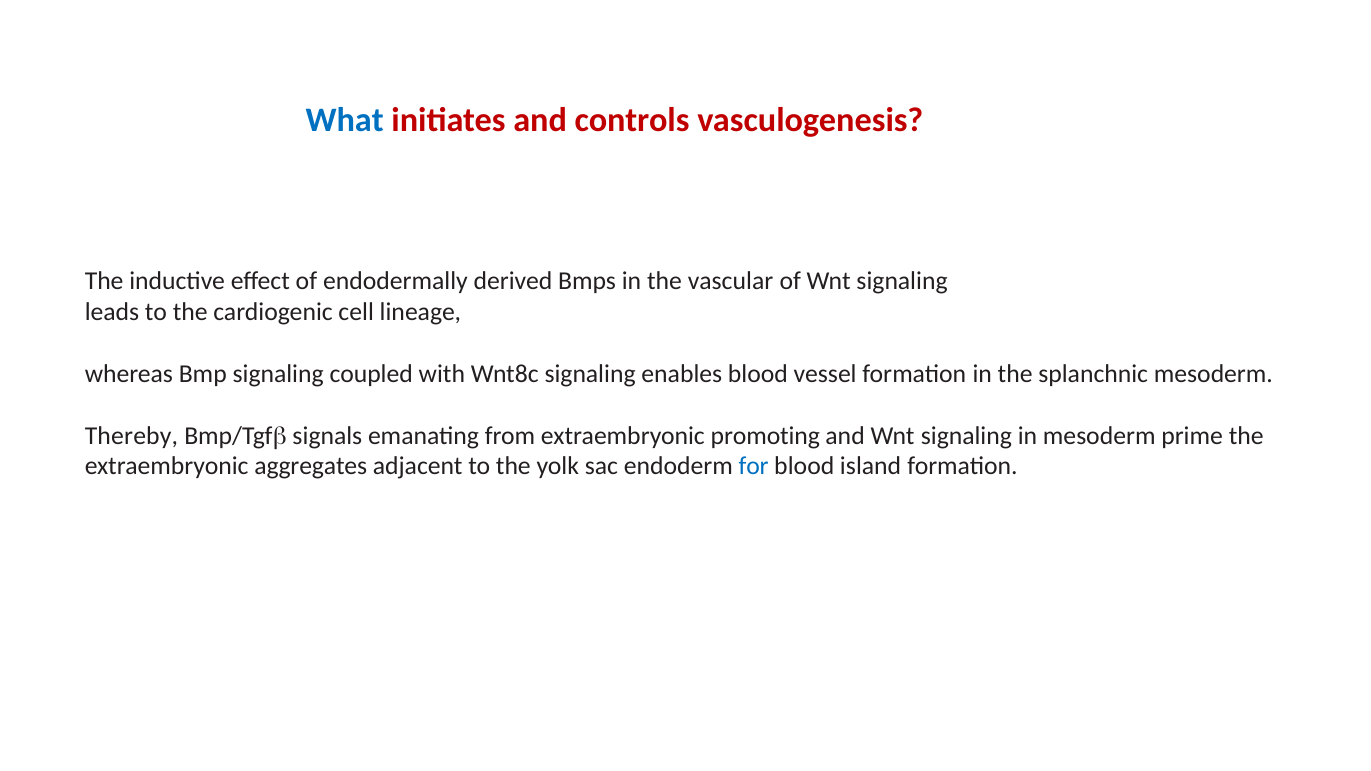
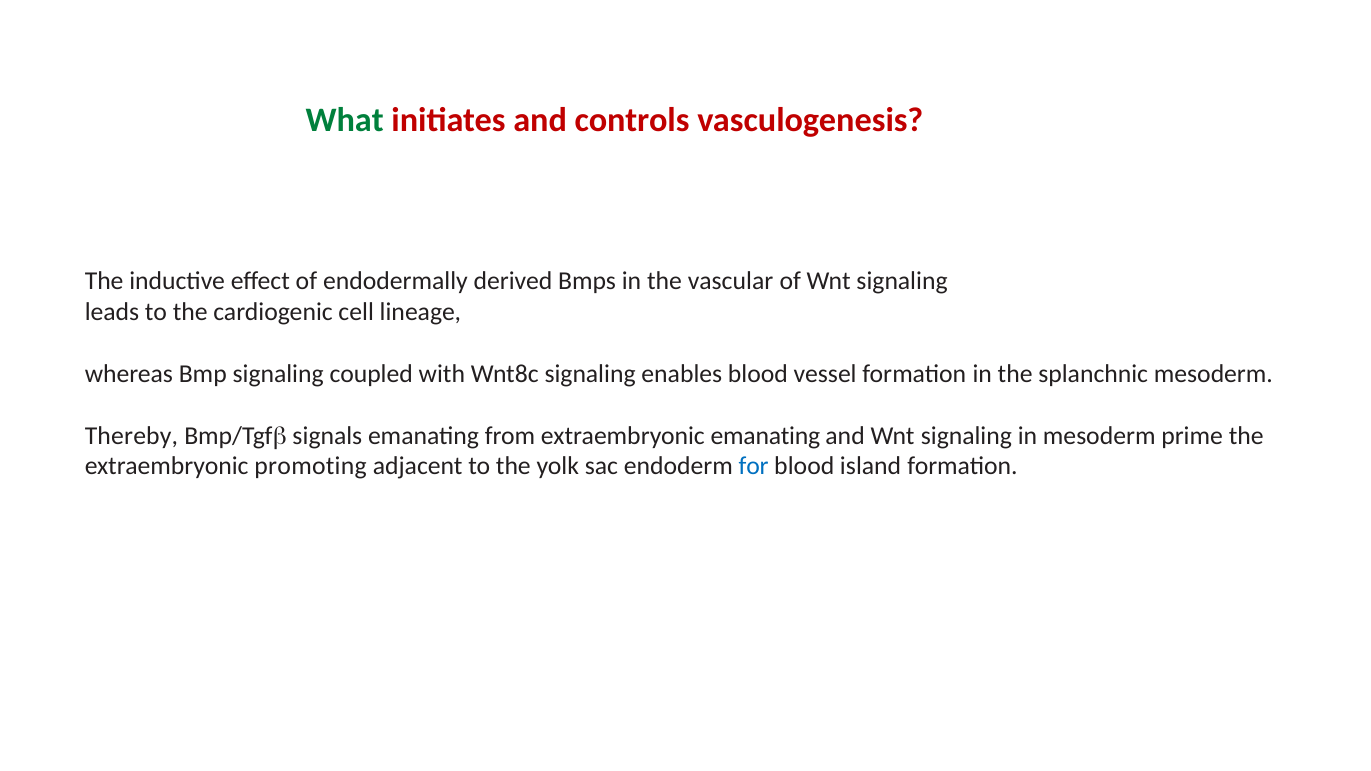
What colour: blue -> green (345, 120)
extraembryonic promoting: promoting -> emanating (765, 436)
aggregates: aggregates -> promoting (311, 467)
